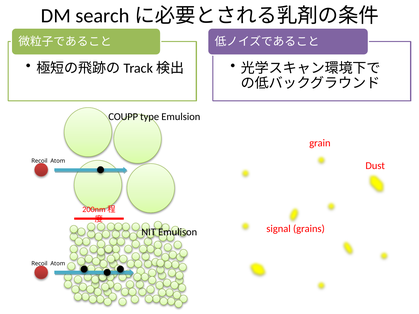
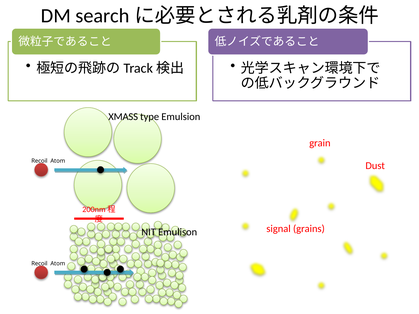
COUPP: COUPP -> XMASS (123, 117)
